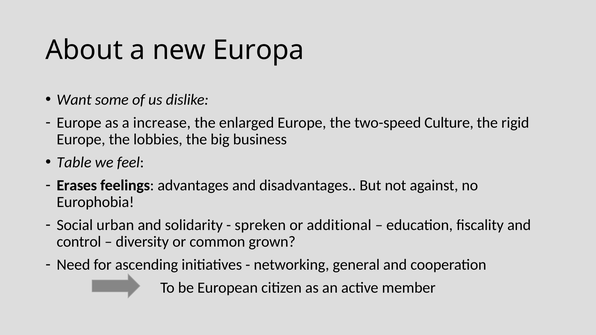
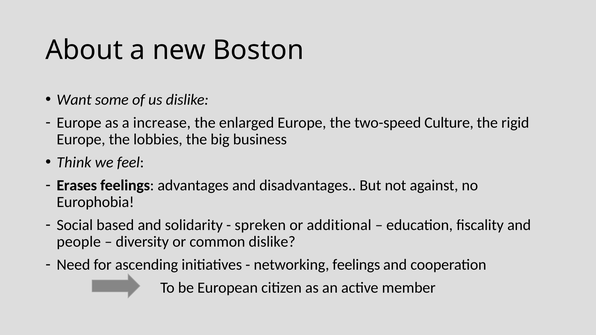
Europa: Europa -> Boston (258, 50)
Table: Table -> Think (74, 162)
urban: urban -> based (115, 225)
control: control -> people (79, 242)
common grown: grown -> dislike (272, 242)
networking general: general -> feelings (356, 265)
